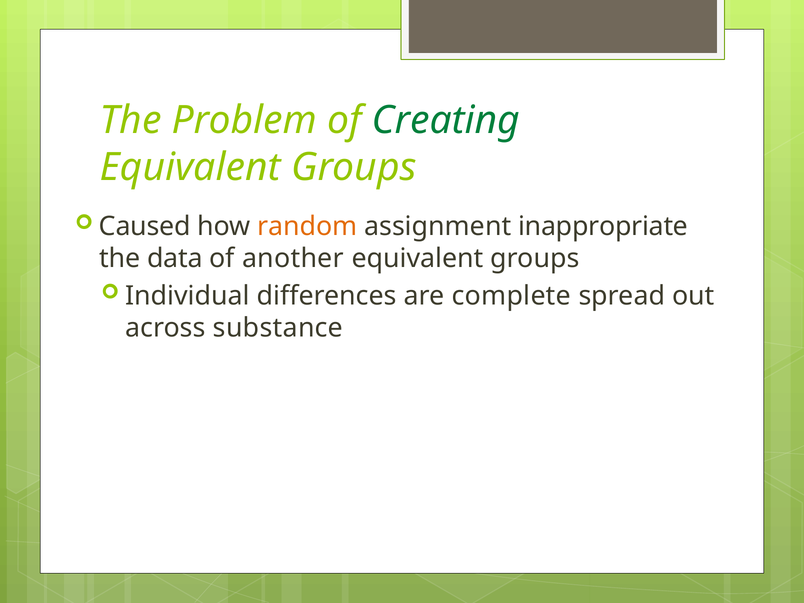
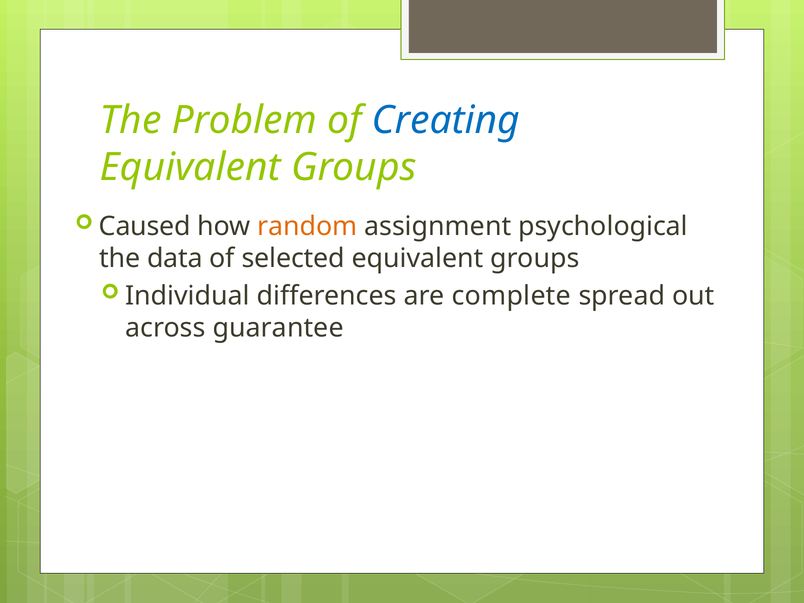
Creating colour: green -> blue (446, 121)
inappropriate: inappropriate -> psychological (603, 226)
another: another -> selected (293, 258)
substance: substance -> guarantee (278, 328)
